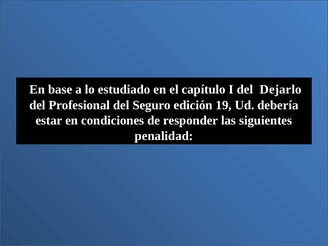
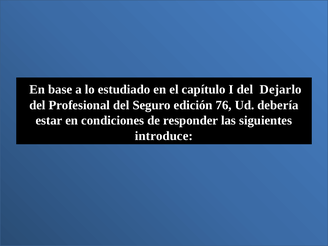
19: 19 -> 76 (224, 105)
penalidad: penalidad -> introduce (164, 136)
